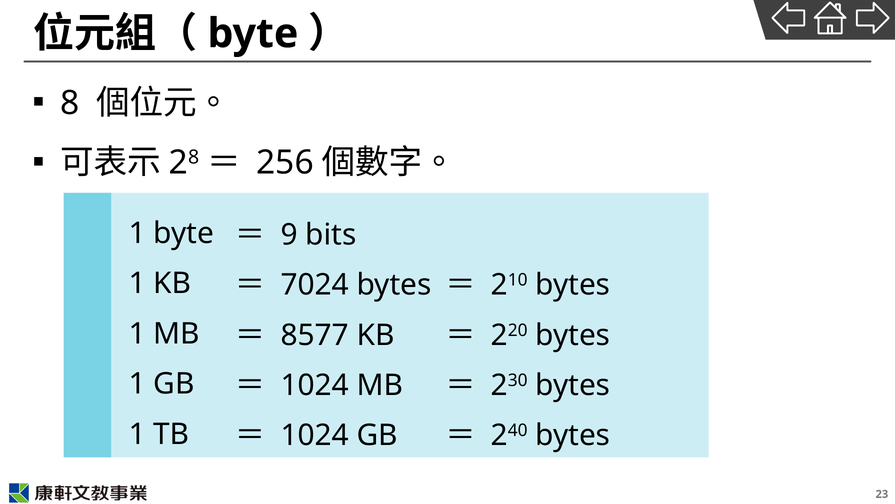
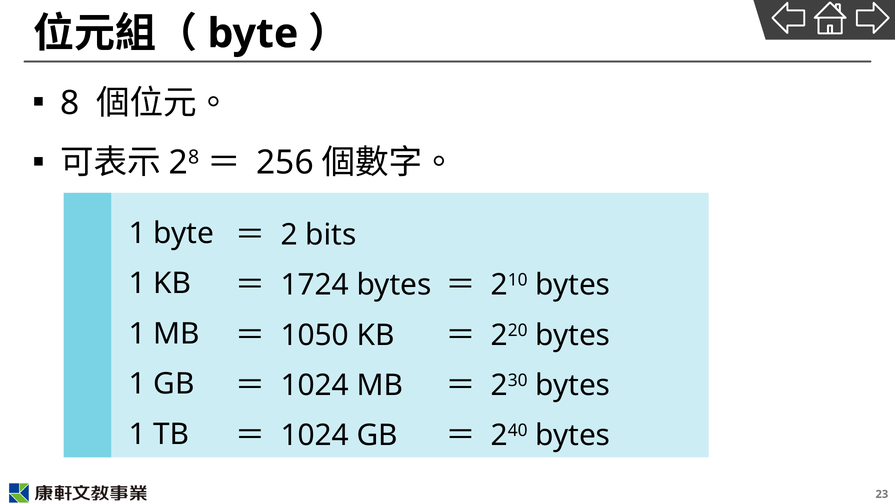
9: 9 -> 2 (289, 235)
7024: 7024 -> 1724 (315, 285)
8577: 8577 -> 1050 (315, 335)
